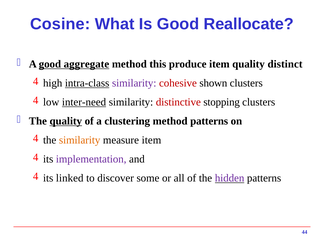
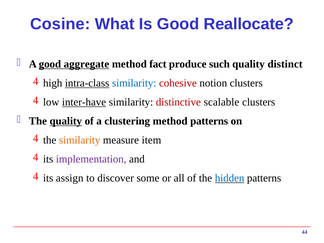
this: this -> fact (158, 64)
produce item: item -> such (219, 64)
similarity colour: purple -> blue (134, 83)
shown: shown -> notion (213, 83)
inter-need: inter-need -> inter-have (84, 102)
stopping: stopping -> scalable (221, 102)
linked: linked -> assign (70, 178)
hidden colour: purple -> blue (230, 178)
